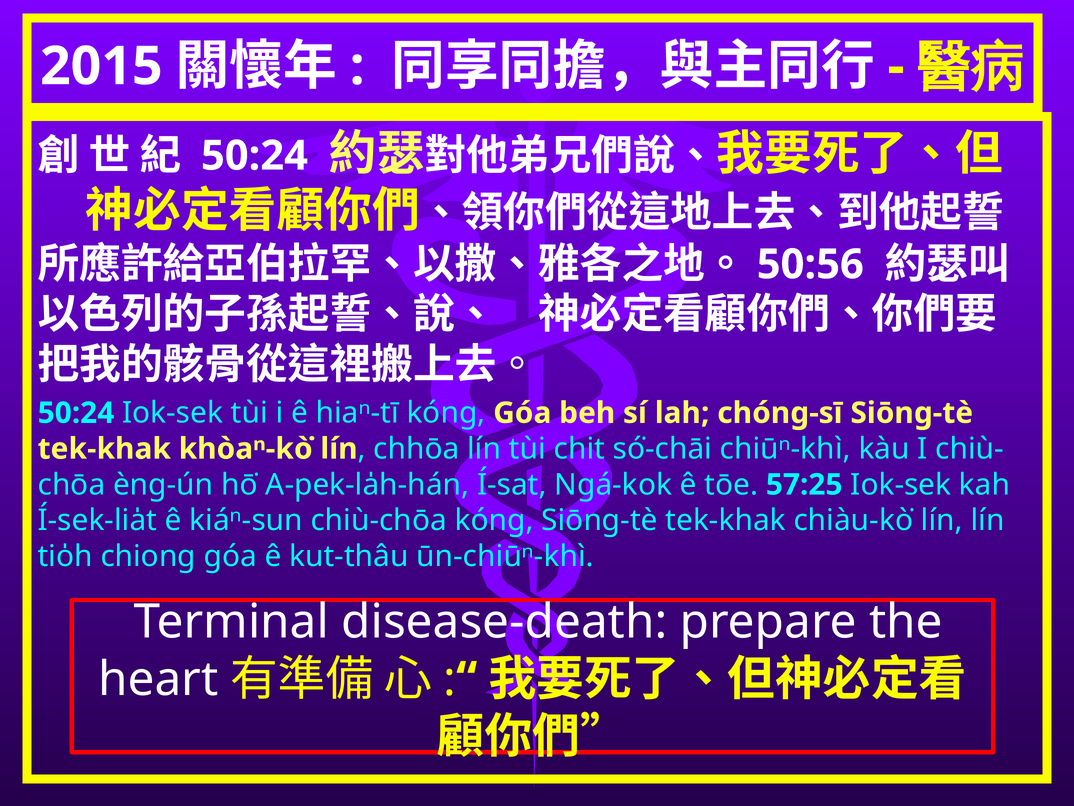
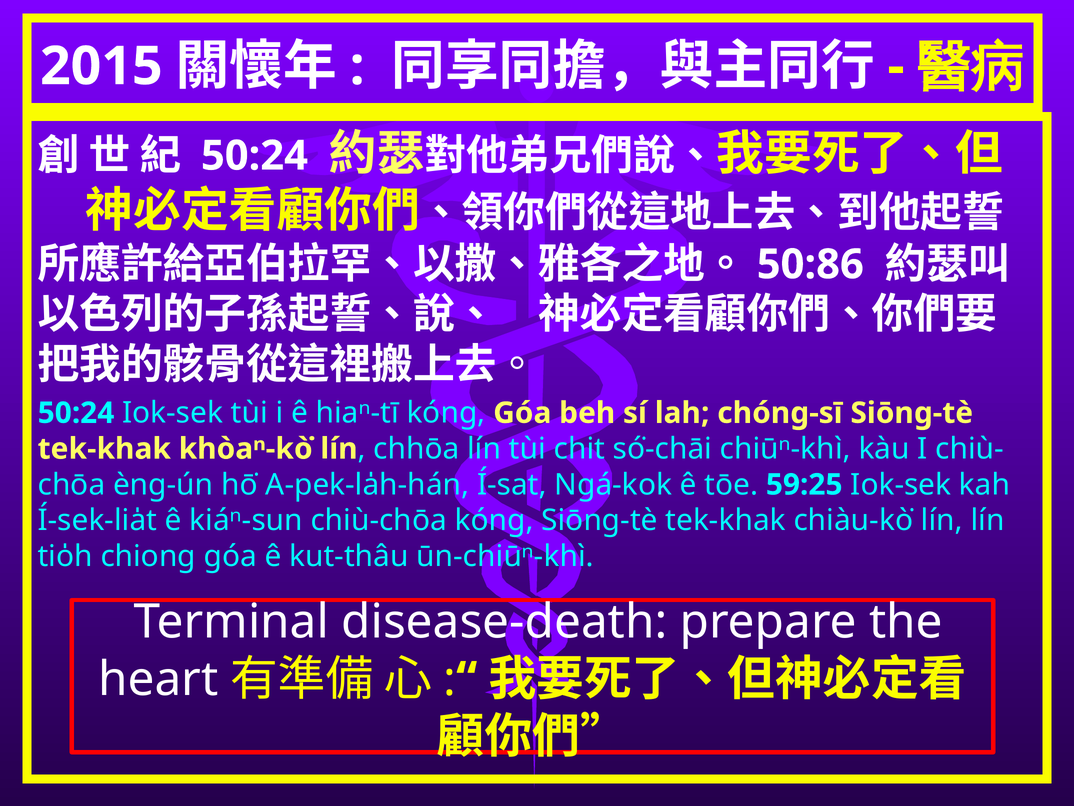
50:56: 50:56 -> 50:86 (810, 264)
57:25: 57:25 -> 59:25 (804, 484)
